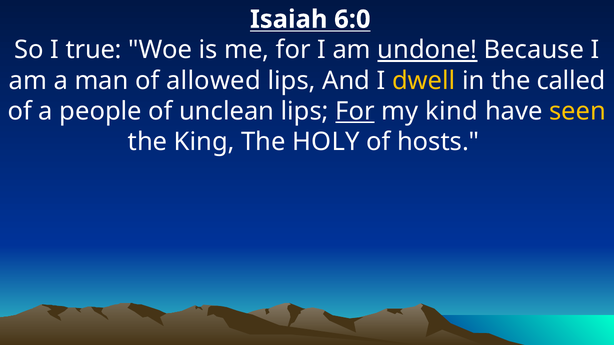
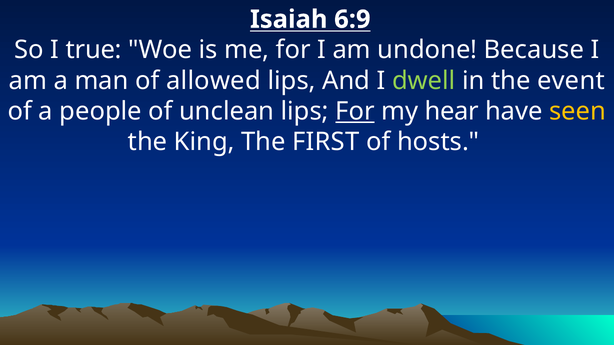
6:0: 6:0 -> 6:9 (352, 19)
undone underline: present -> none (427, 50)
dwell colour: yellow -> light green (424, 81)
called: called -> event (571, 81)
kind: kind -> hear (452, 111)
HOLY: HOLY -> FIRST (326, 142)
